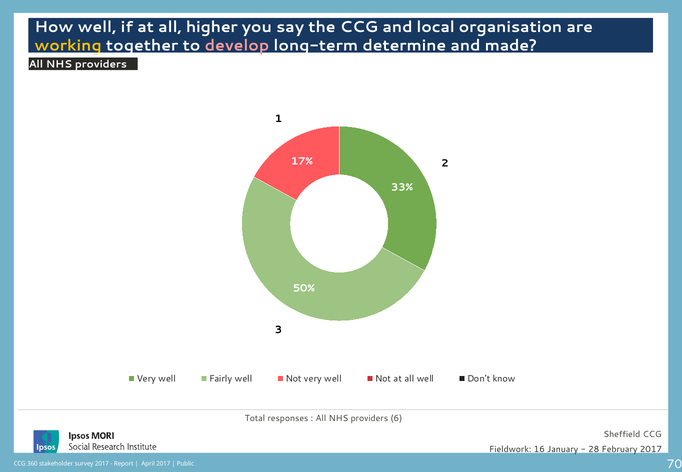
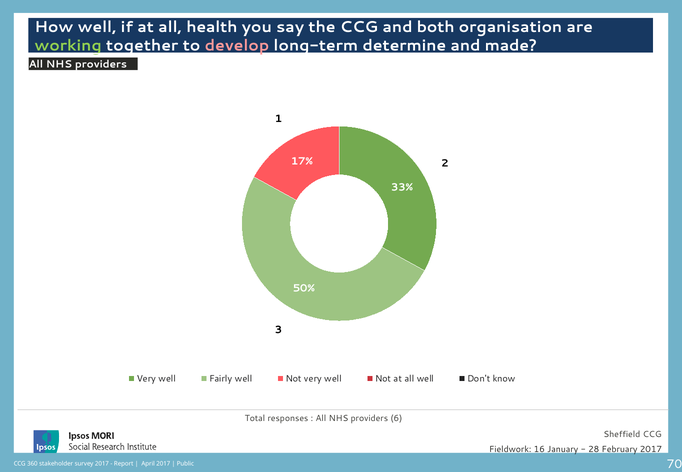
higher: higher -> health (212, 27)
local: local -> both (436, 27)
working colour: yellow -> light green (68, 46)
